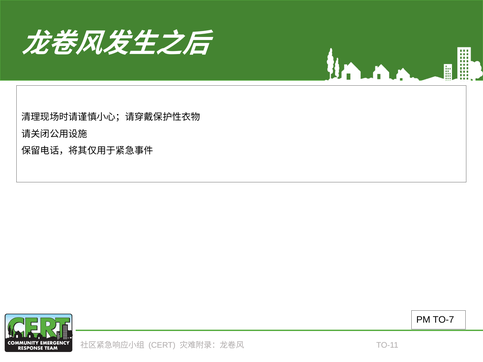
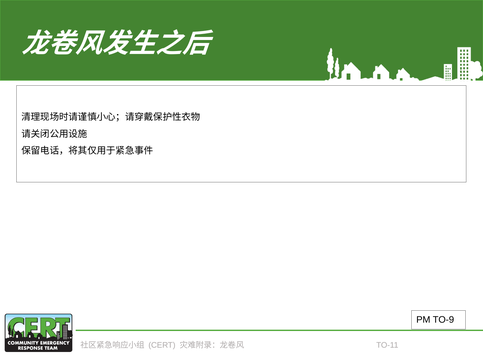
TO-7: TO-7 -> TO-9 (443, 320)
